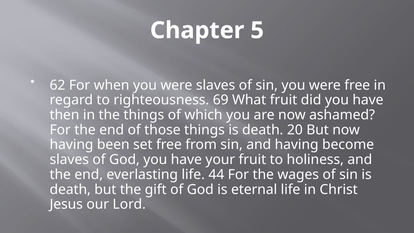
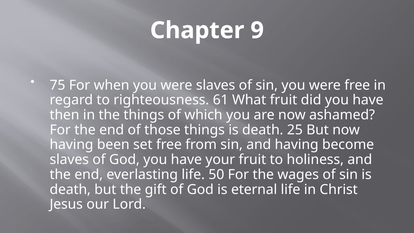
5: 5 -> 9 (257, 30)
62: 62 -> 75 (58, 85)
69: 69 -> 61 (221, 100)
20: 20 -> 25 (295, 130)
44: 44 -> 50 (216, 174)
